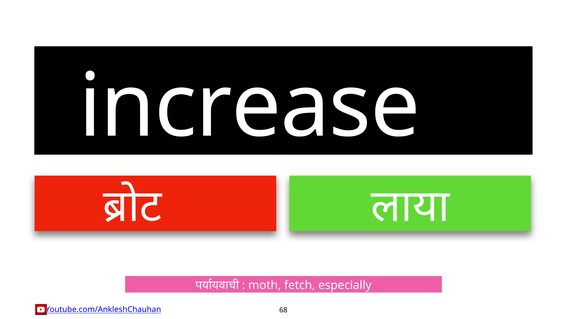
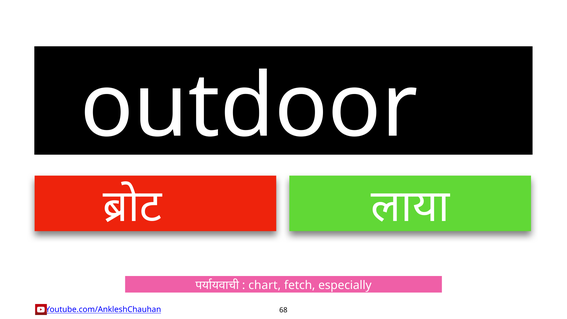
increase: increase -> outdoor (249, 107)
moth: moth -> chart (265, 285)
